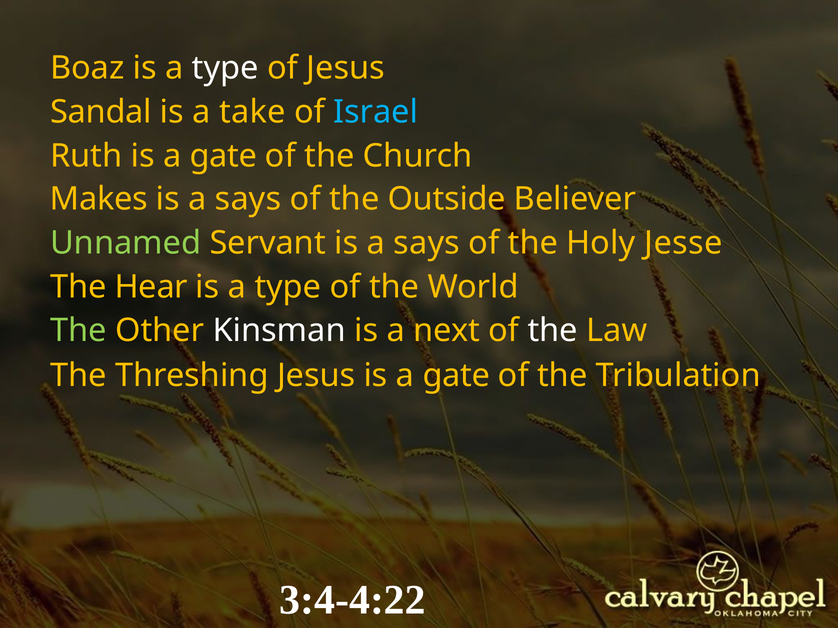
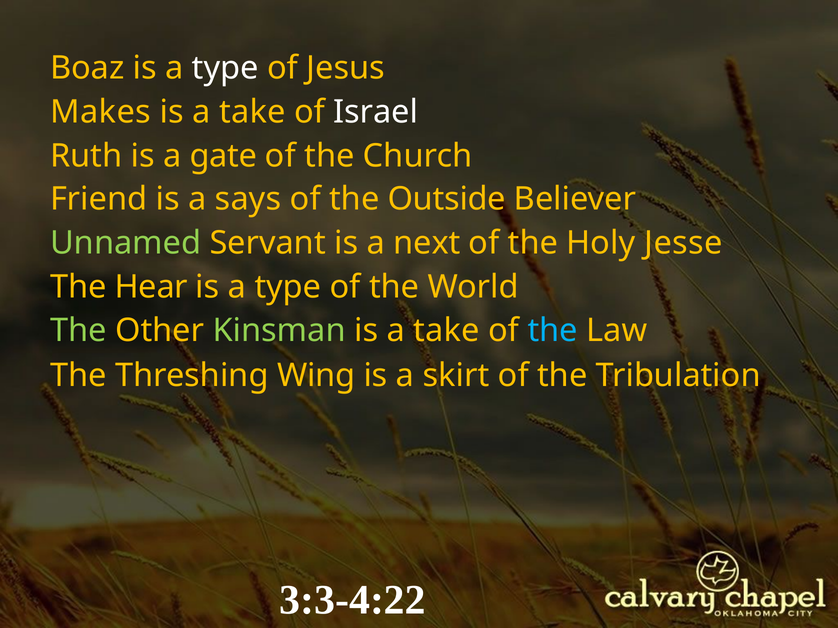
Sandal: Sandal -> Makes (101, 112)
Israel colour: light blue -> white (376, 112)
Makes: Makes -> Friend (99, 199)
Servant is a says: says -> next (427, 243)
Kinsman colour: white -> light green (279, 331)
next: next -> take (446, 331)
the colour: white -> light blue (553, 331)
Threshing Jesus: Jesus -> Wing (316, 376)
gate: gate -> skirt (456, 376)
3:4-4:22: 3:4-4:22 -> 3:3-4:22 (353, 600)
